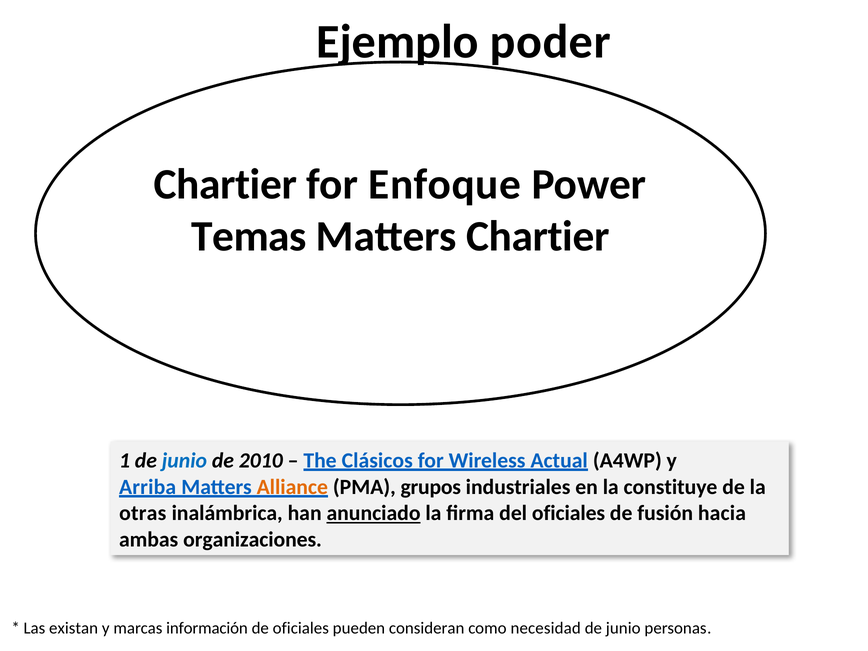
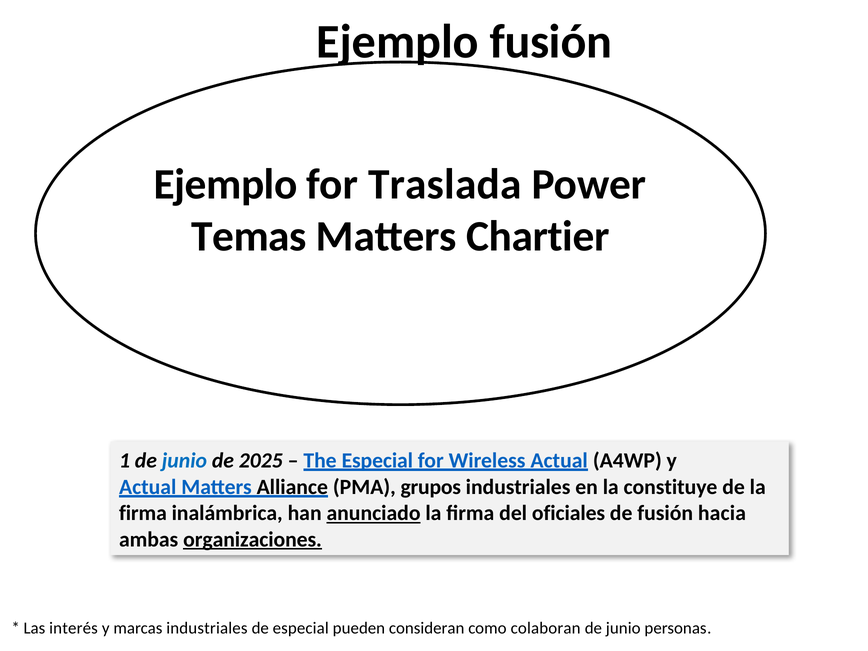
Ejemplo poder: poder -> fusión (551, 42)
Chartier: Chartier -> Ejemplo (225, 184)
Enfoque: Enfoque -> Traslada (445, 184)
2010: 2010 -> 2025 (261, 460)
The Clásicos: Clásicos -> Especial (377, 460)
Arriba: Arriba -> Actual (148, 487)
Alliance colour: orange -> black (292, 487)
otras: otras -> firma (143, 513)
organizaciones underline: none -> present (253, 539)
existan: existan -> interés (74, 628)
marcas información: información -> industriales (207, 628)
de oficiales: oficiales -> especial (301, 628)
necesidad: necesidad -> colaboran (546, 628)
